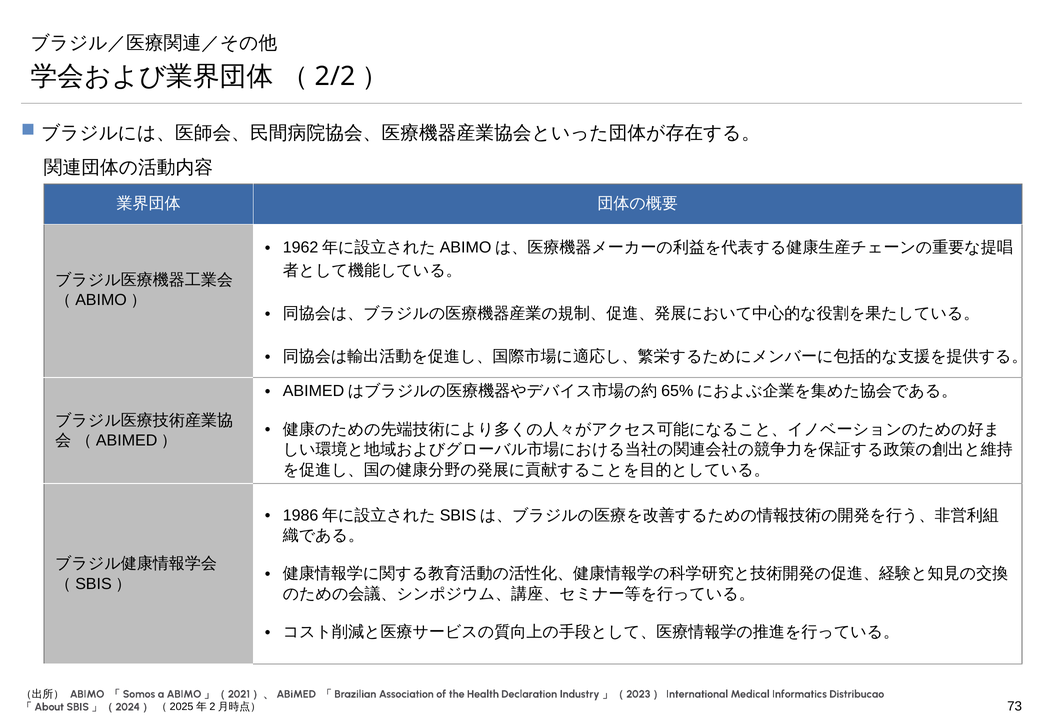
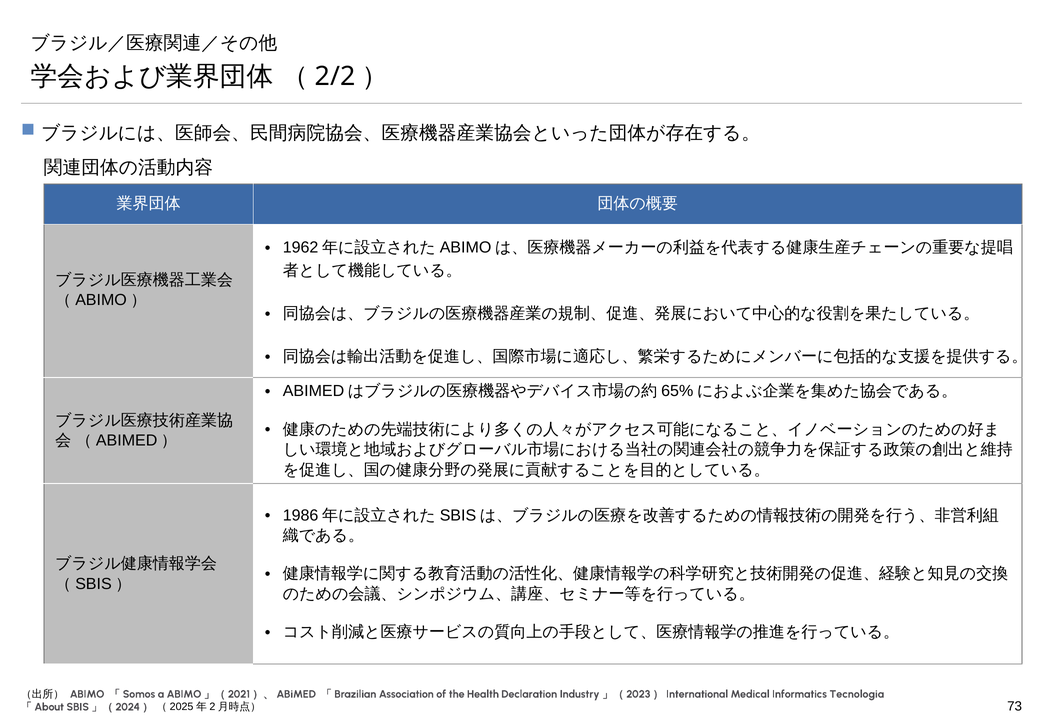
Distribucao: Distribucao -> Tecnologia (857, 694)
